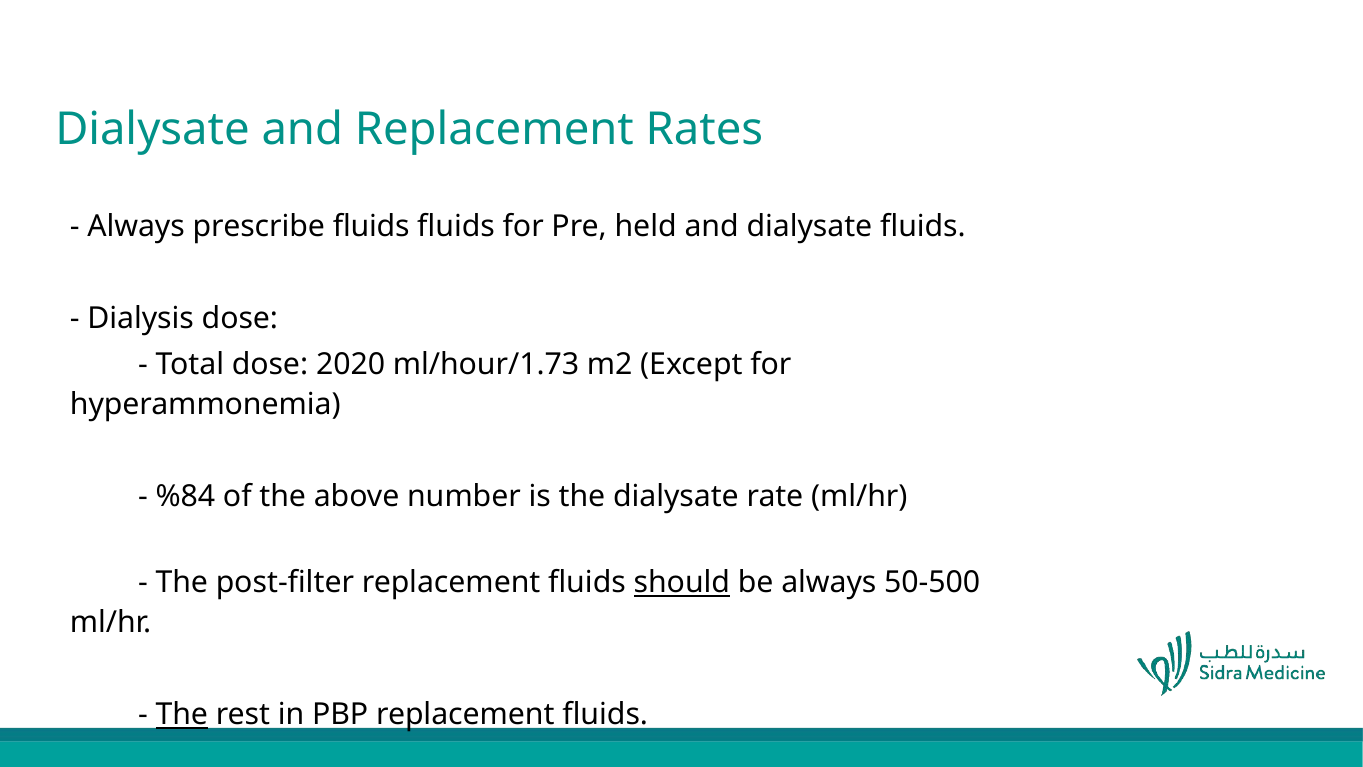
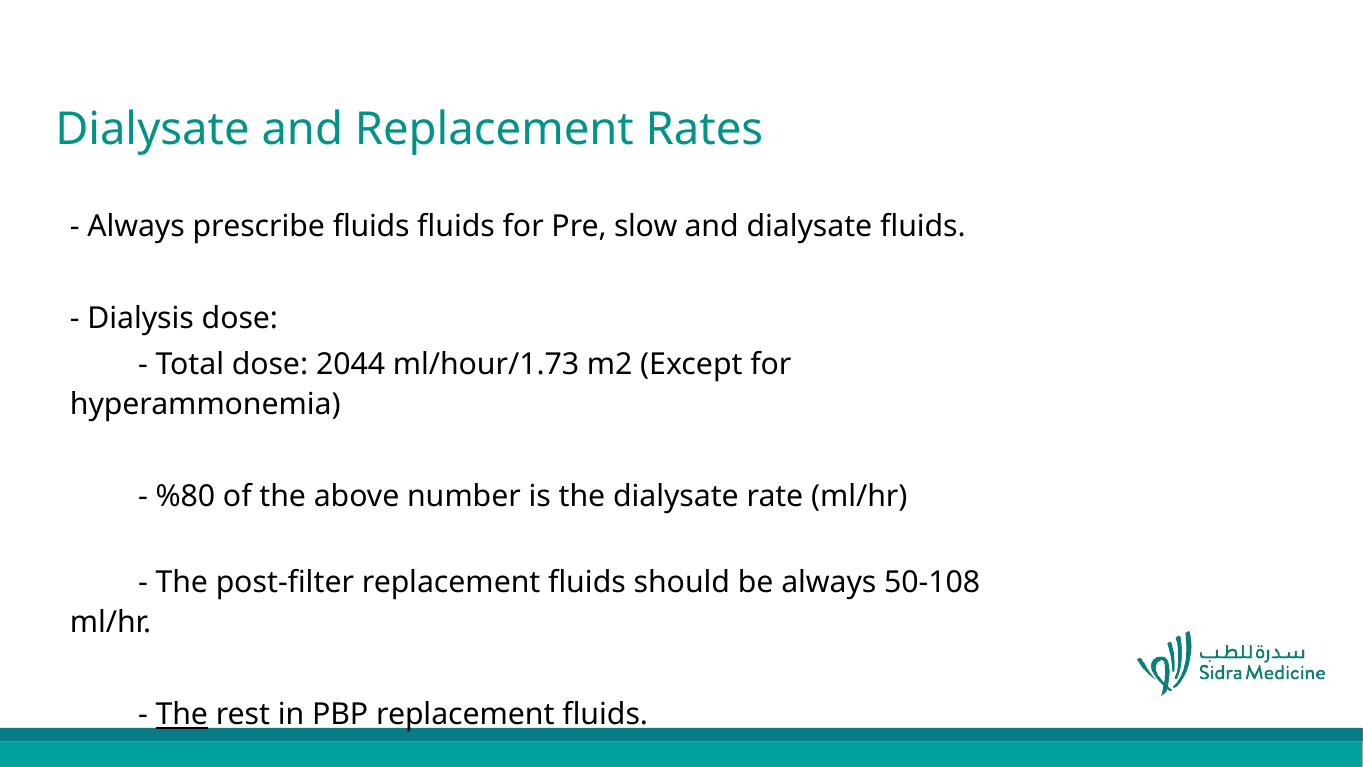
held: held -> slow (646, 227)
2020: 2020 -> 2044 (351, 365)
%84: %84 -> %80 (185, 497)
should underline: present -> none (682, 583)
50-500: 50-500 -> 50-108 (932, 583)
